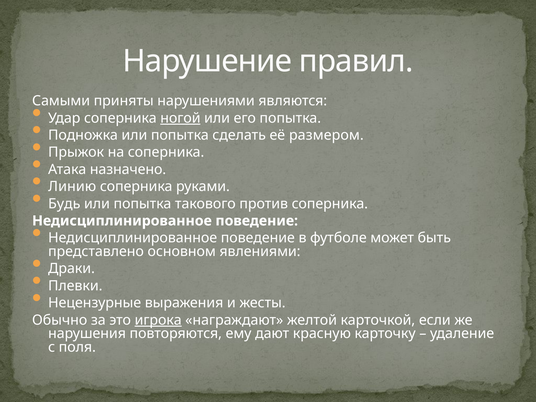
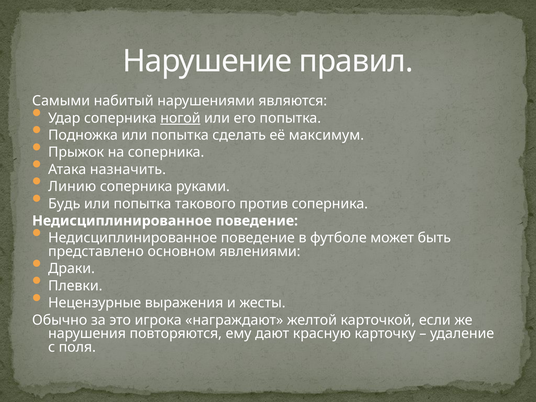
приняты: приняты -> набитый (124, 101)
размером: размером -> максимум (326, 135)
назначено: назначено -> назначить (128, 169)
игрока underline: present -> none (158, 320)
